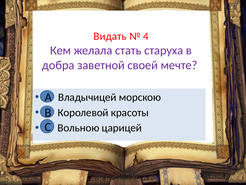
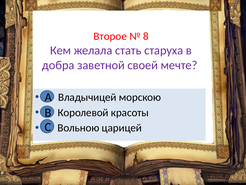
Видать: Видать -> Второе (110, 36)
4: 4 -> 8 (146, 36)
